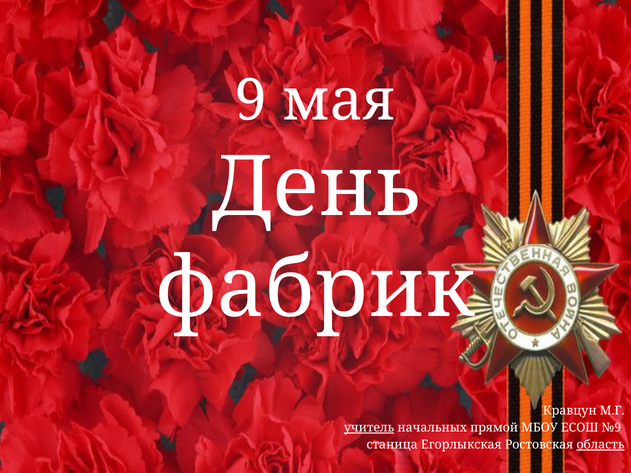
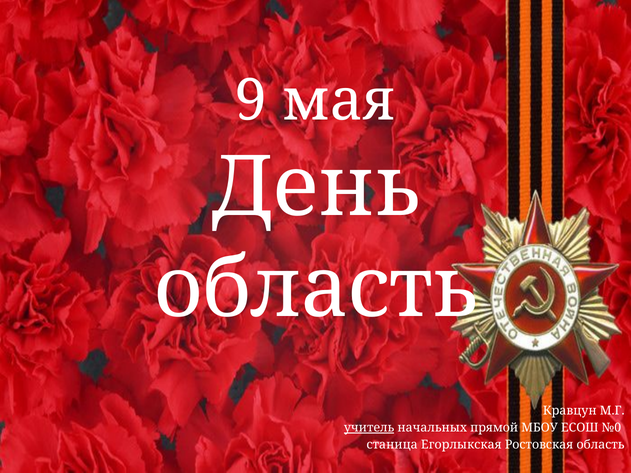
фабрик: фабрик -> область (316, 289)
№9: №9 -> №0 (611, 428)
область underline: present -> none (600, 445)
